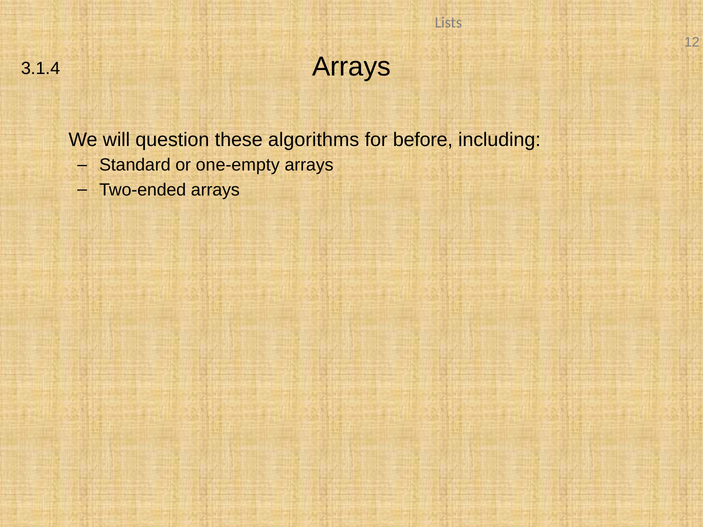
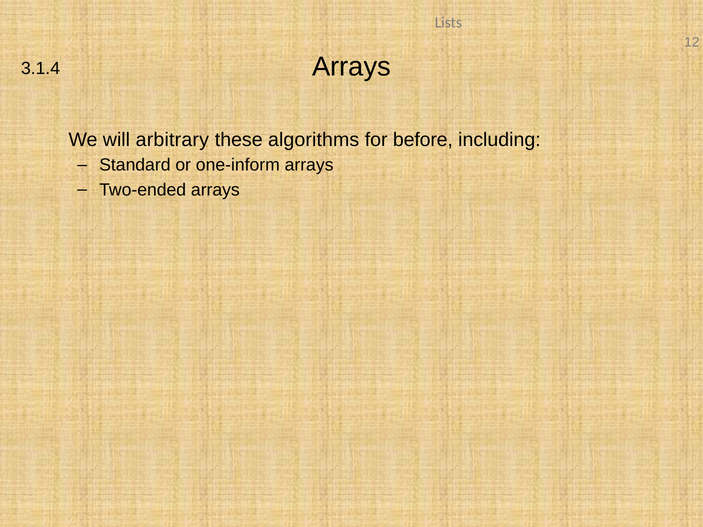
question: question -> arbitrary (172, 140)
one-empty: one-empty -> one-inform (238, 165)
